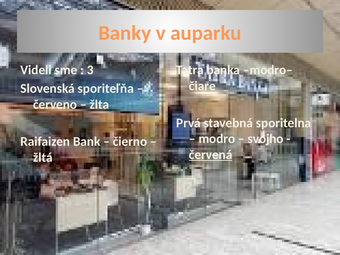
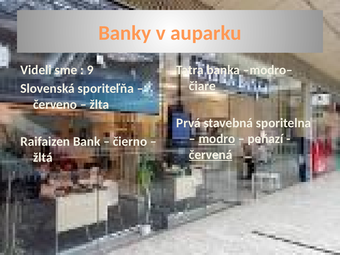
3: 3 -> 9 (90, 70)
modro underline: none -> present (217, 139)
svojho: svojho -> peňazí (266, 139)
